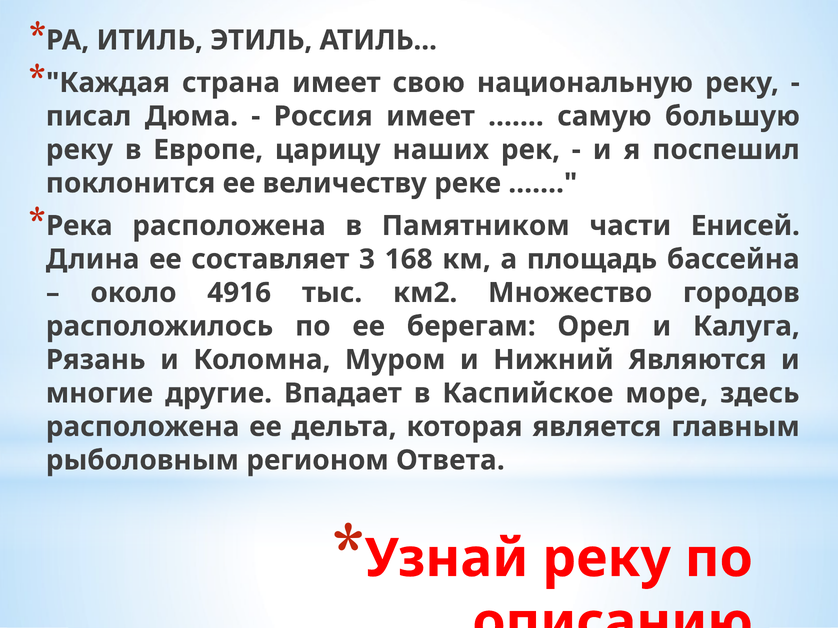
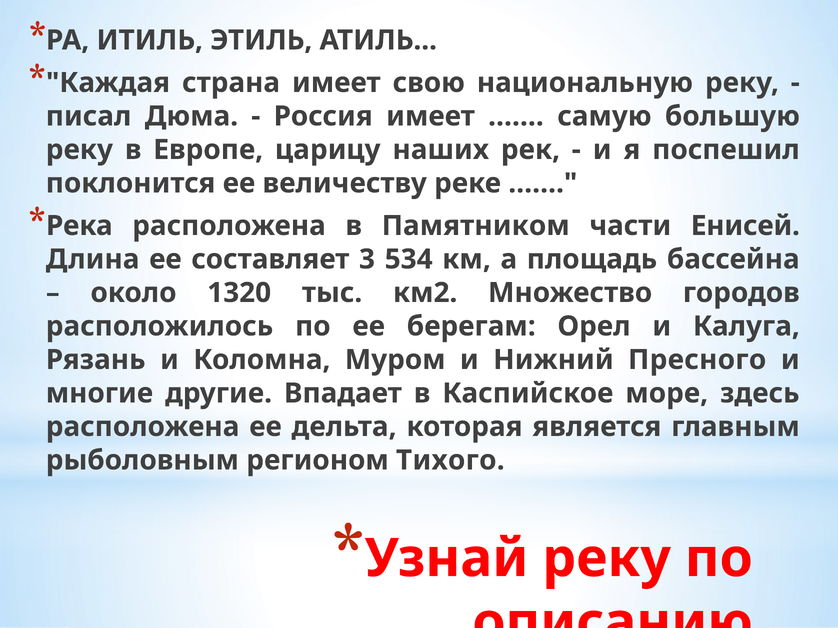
168: 168 -> 534 (409, 259)
4916: 4916 -> 1320 (239, 293)
Являются: Являются -> Пресного (697, 360)
Ответа: Ответа -> Тихого (450, 461)
